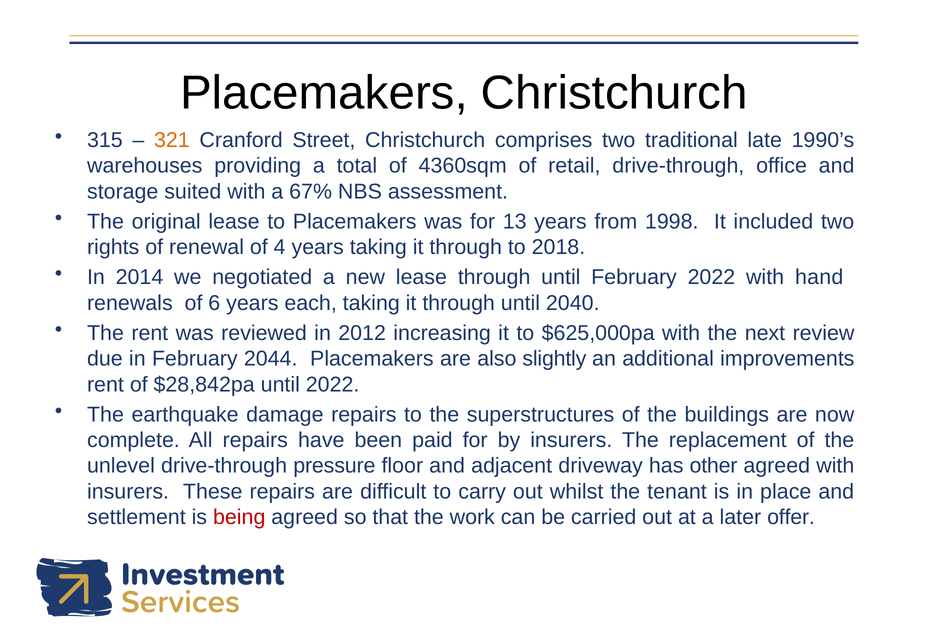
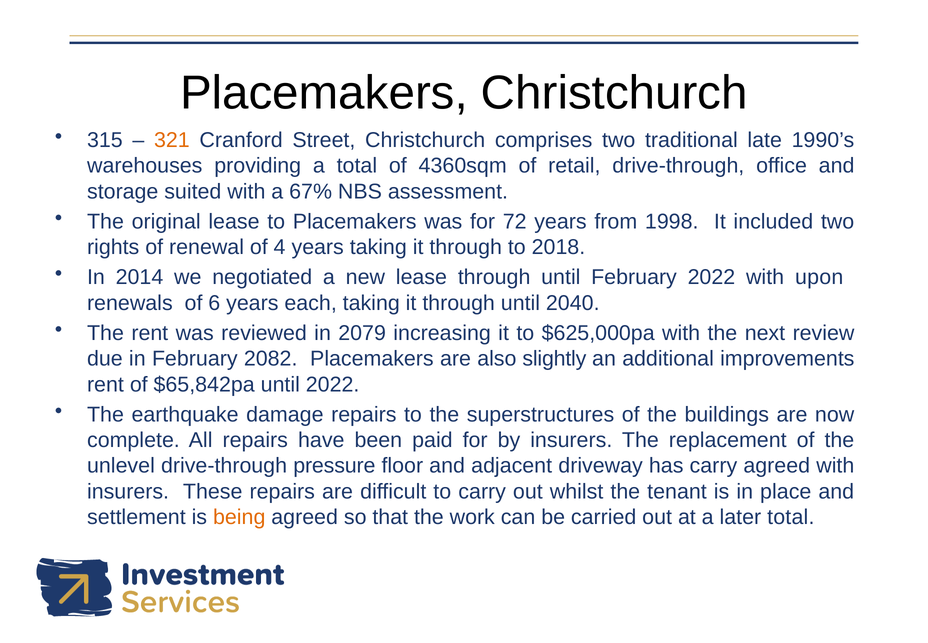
13: 13 -> 72 (515, 221)
hand: hand -> upon (819, 277)
2012: 2012 -> 2079 (362, 333)
2044: 2044 -> 2082 (271, 358)
$28,842pa: $28,842pa -> $65,842pa (204, 384)
has other: other -> carry (713, 465)
being colour: red -> orange (239, 517)
later offer: offer -> total (791, 517)
